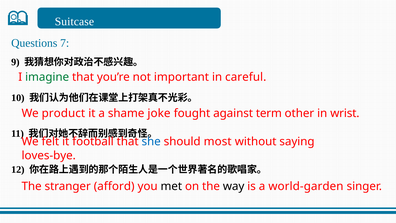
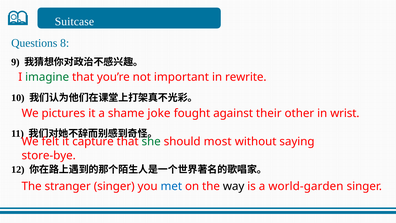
7: 7 -> 8 (65, 43)
careful: careful -> rewrite (246, 77)
product: product -> pictures (63, 113)
term: term -> their (269, 113)
football: football -> capture (93, 141)
she colour: blue -> green (151, 141)
loves-bye: loves-bye -> store-bye (49, 155)
stranger afford: afford -> singer (114, 186)
met colour: black -> blue (171, 186)
